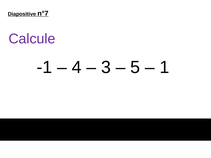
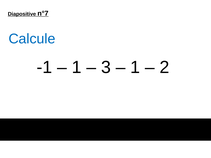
Calcule colour: purple -> blue (32, 39)
4: 4 -> 1 (77, 67)
5: 5 -> 1 (135, 67)
1: 1 -> 2 (165, 67)
